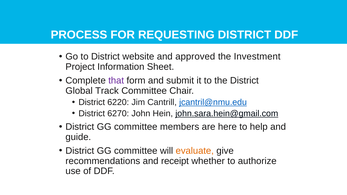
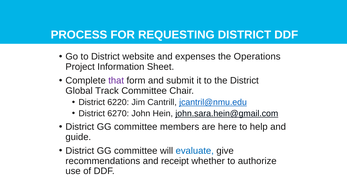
approved: approved -> expenses (195, 57)
Investment: Investment -> Operations (257, 57)
evaluate colour: orange -> blue (195, 151)
